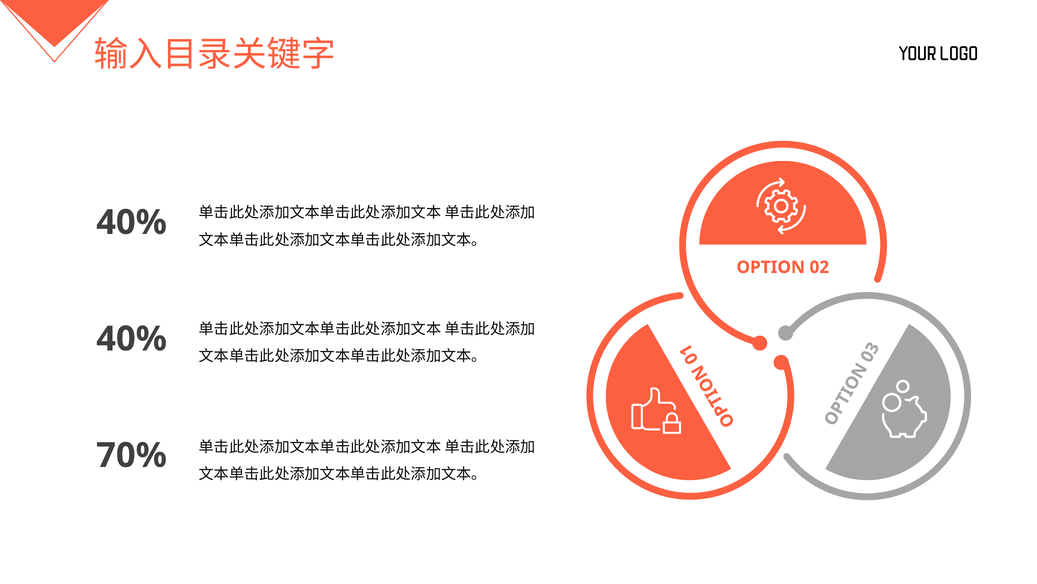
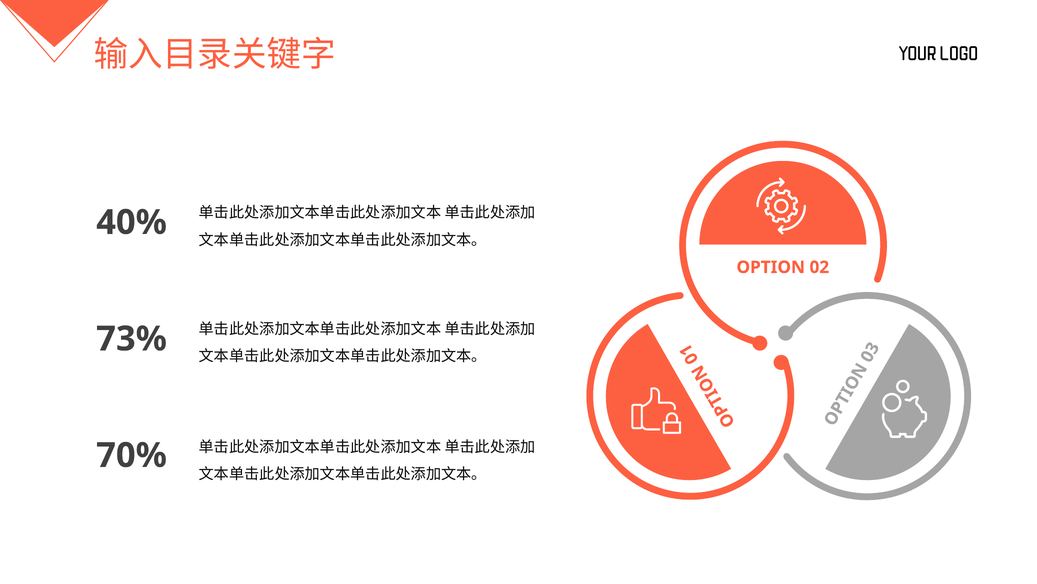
40%: 40% -> 73% (132, 339)
